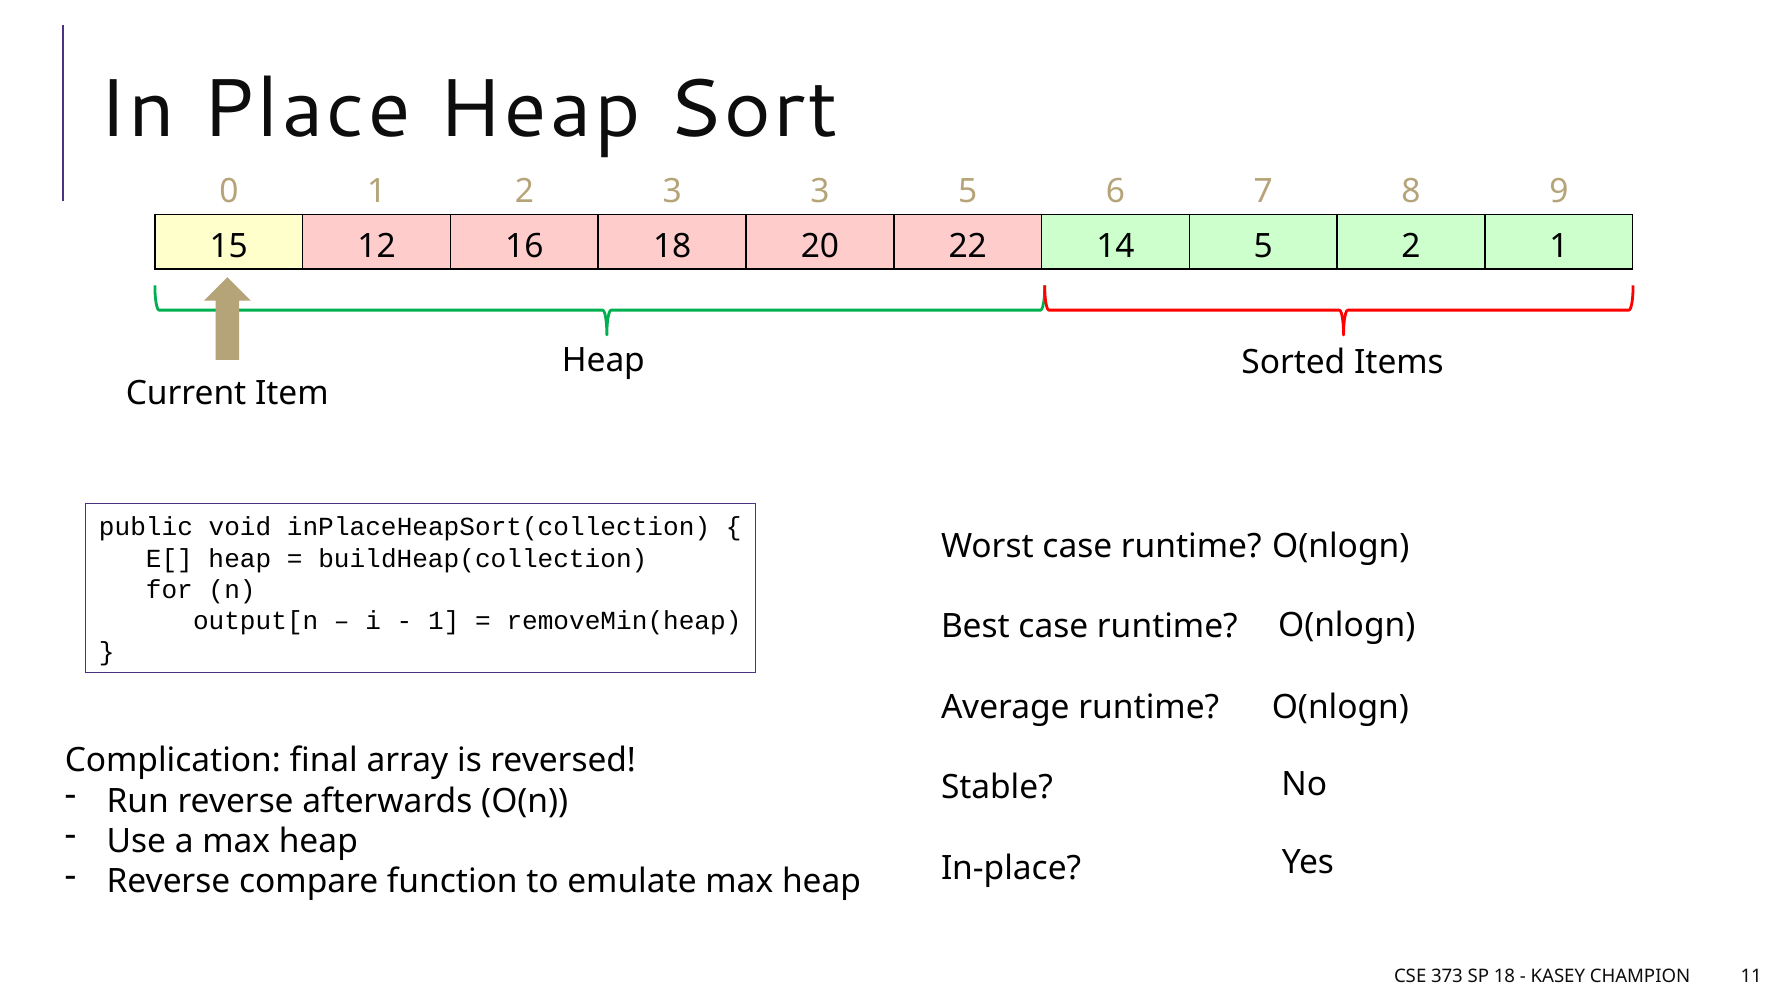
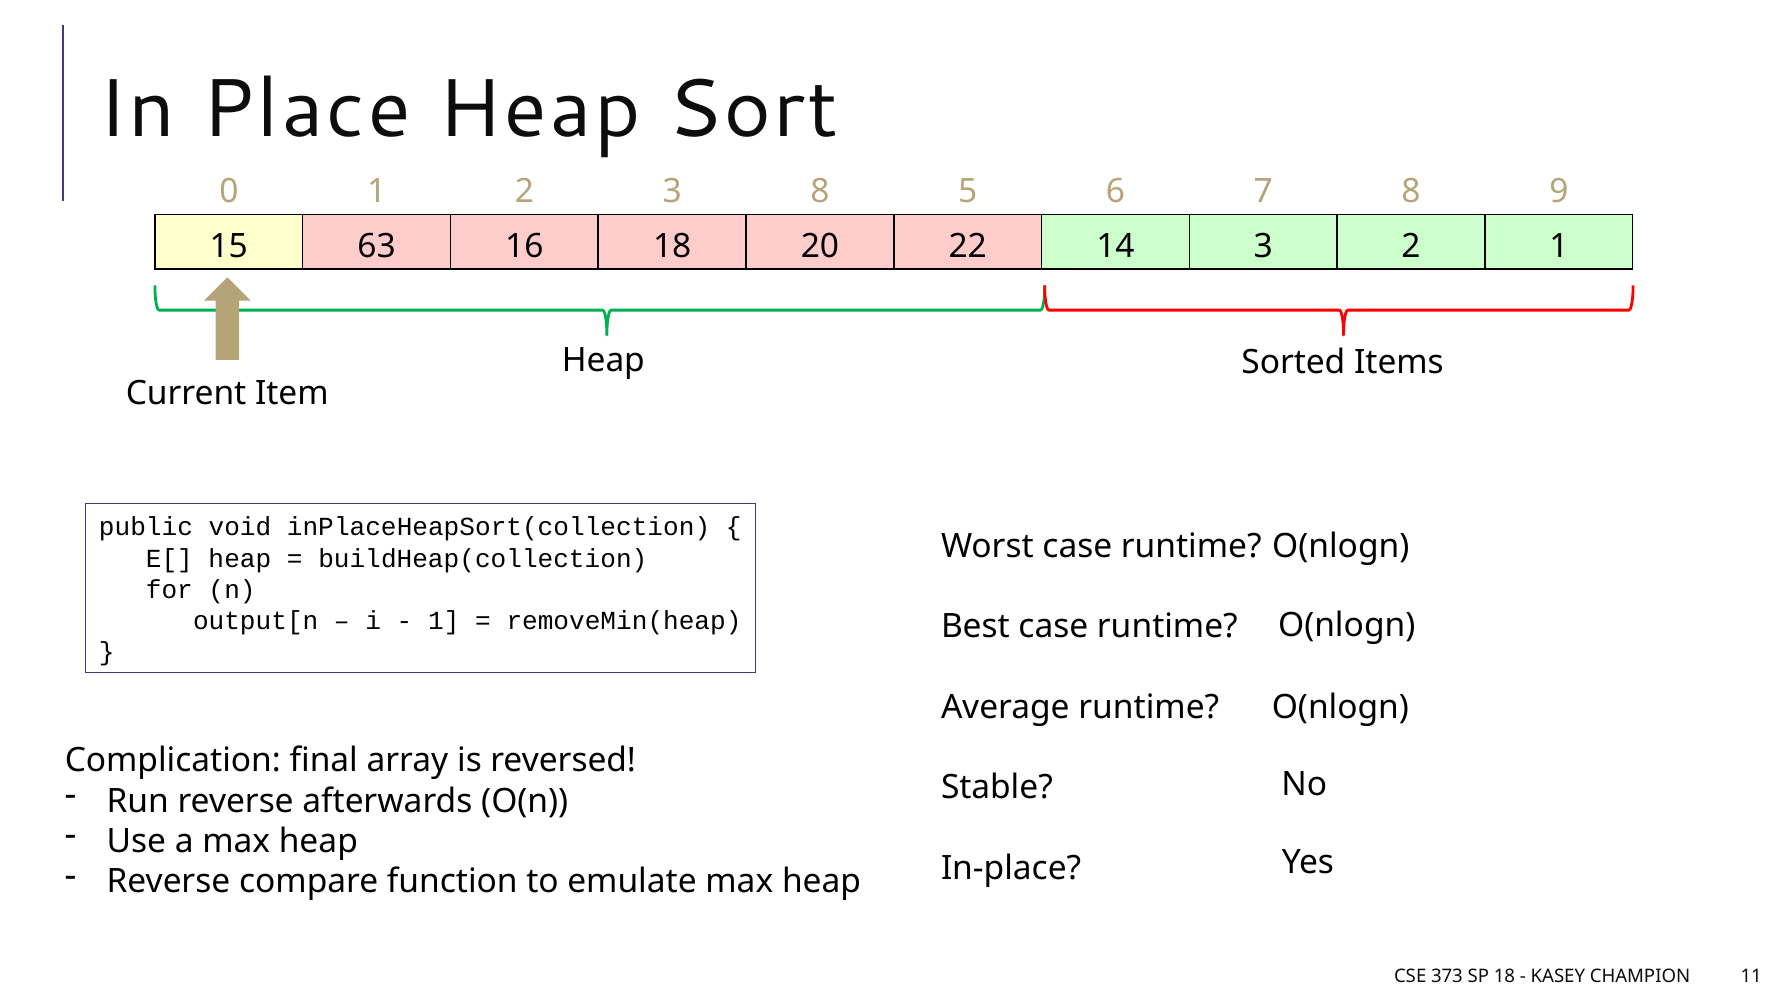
3 3: 3 -> 8 (820, 192)
12: 12 -> 63 (377, 246)
14 5: 5 -> 3 (1263, 246)
